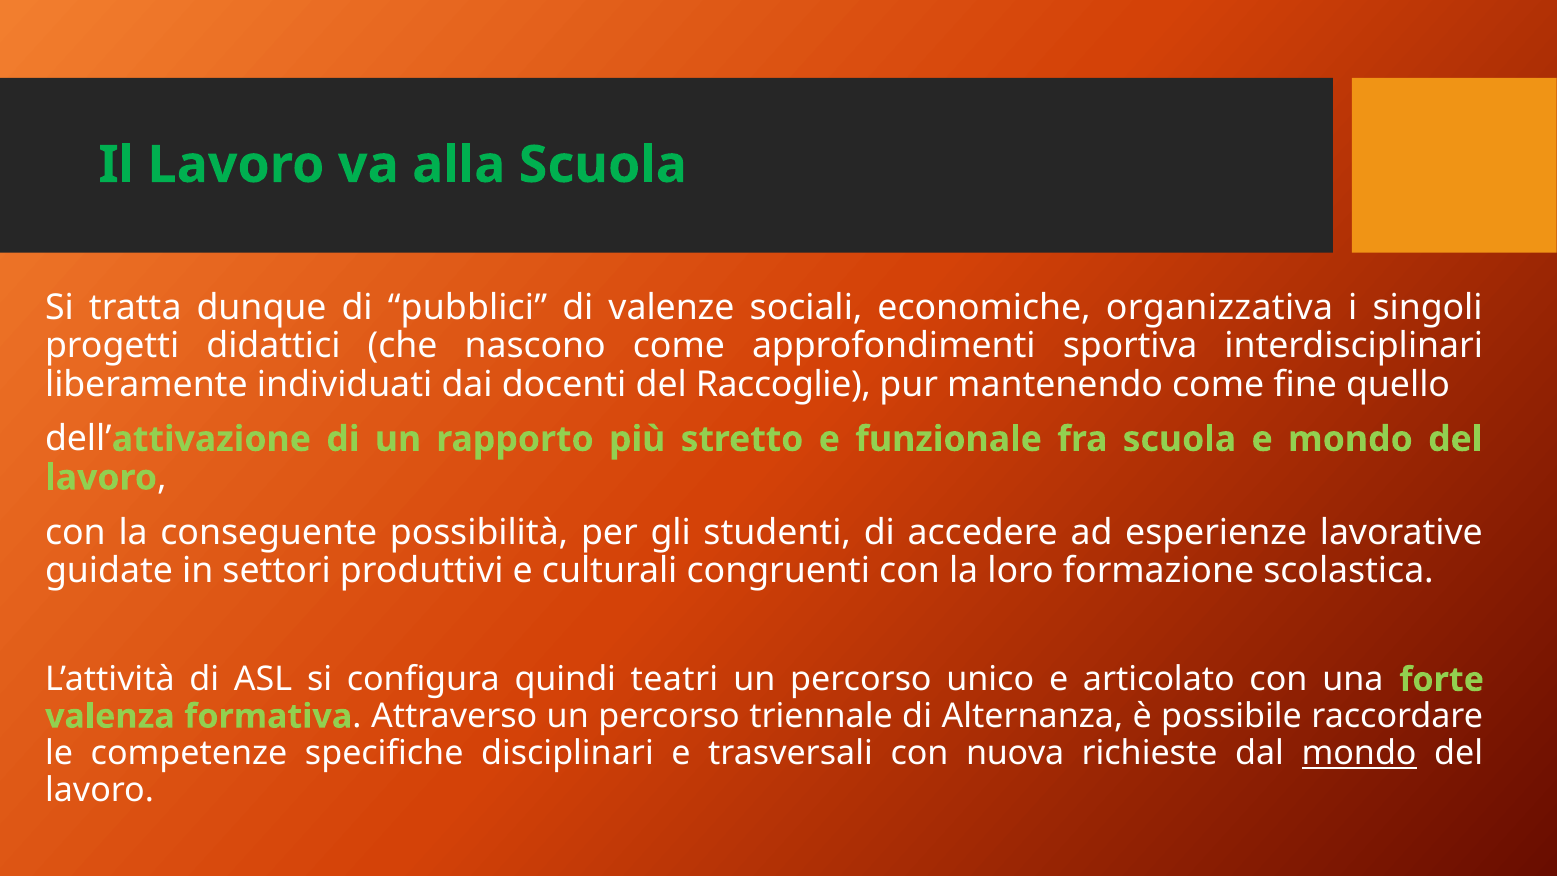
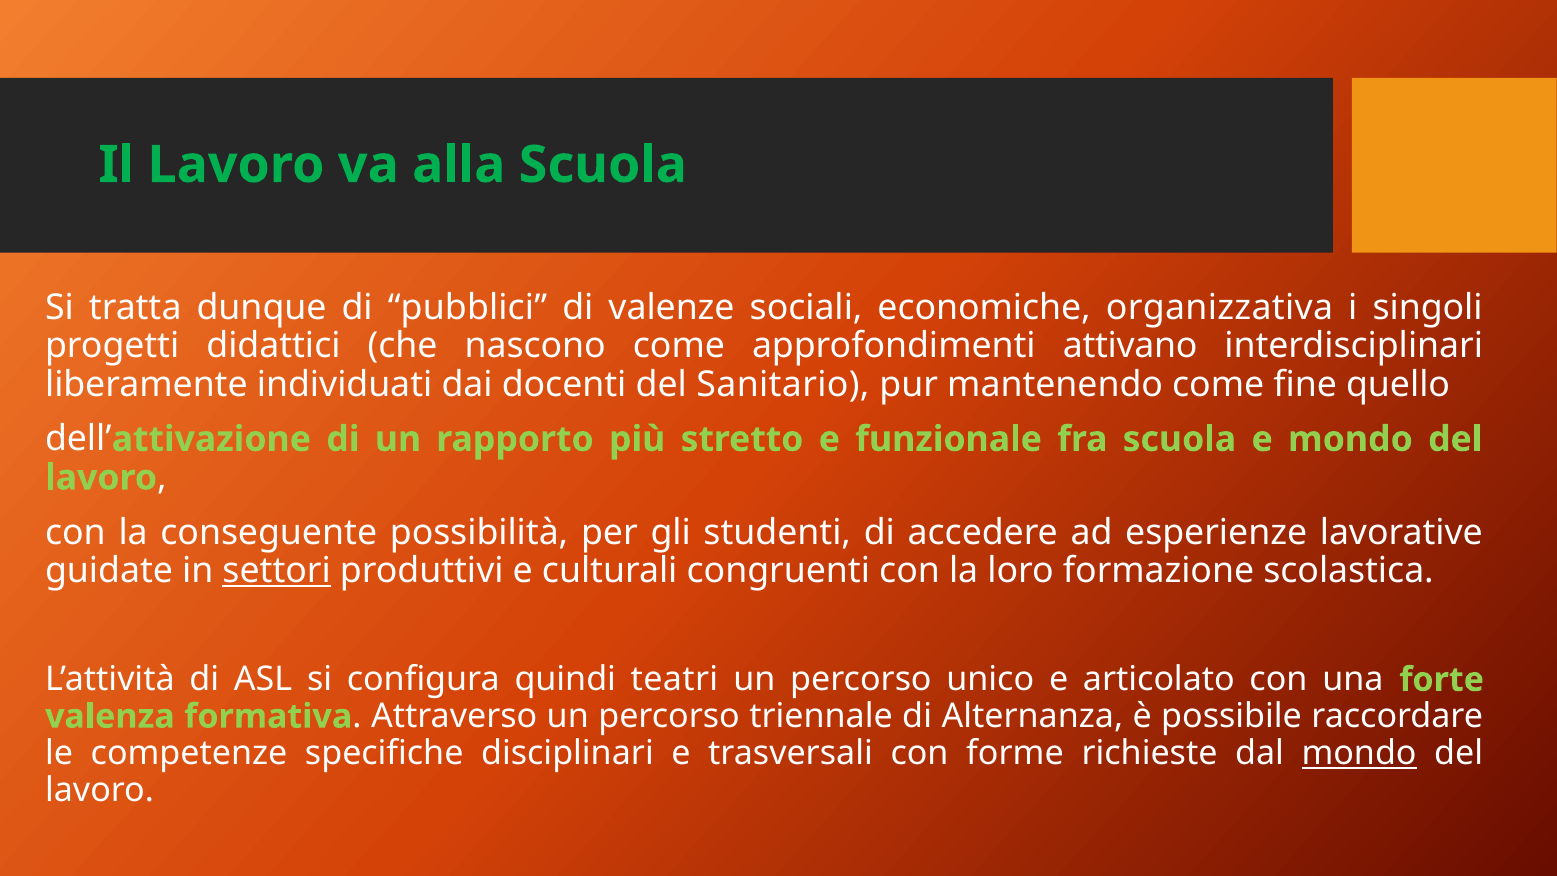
sportiva: sportiva -> attivano (1130, 346)
Raccoglie: Raccoglie -> Sanitario (783, 384)
settori underline: none -> present (277, 571)
nuova: nuova -> forme (1015, 753)
